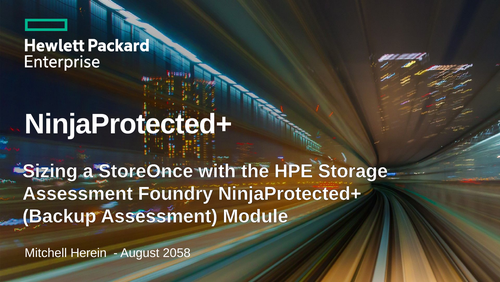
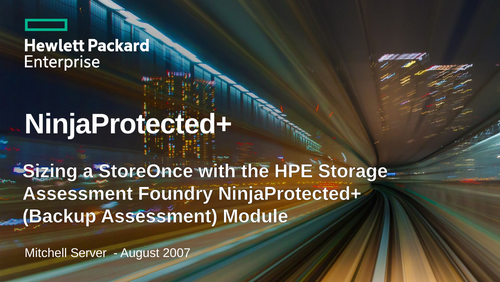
Herein: Herein -> Server (89, 252)
2058: 2058 -> 2007 (177, 252)
